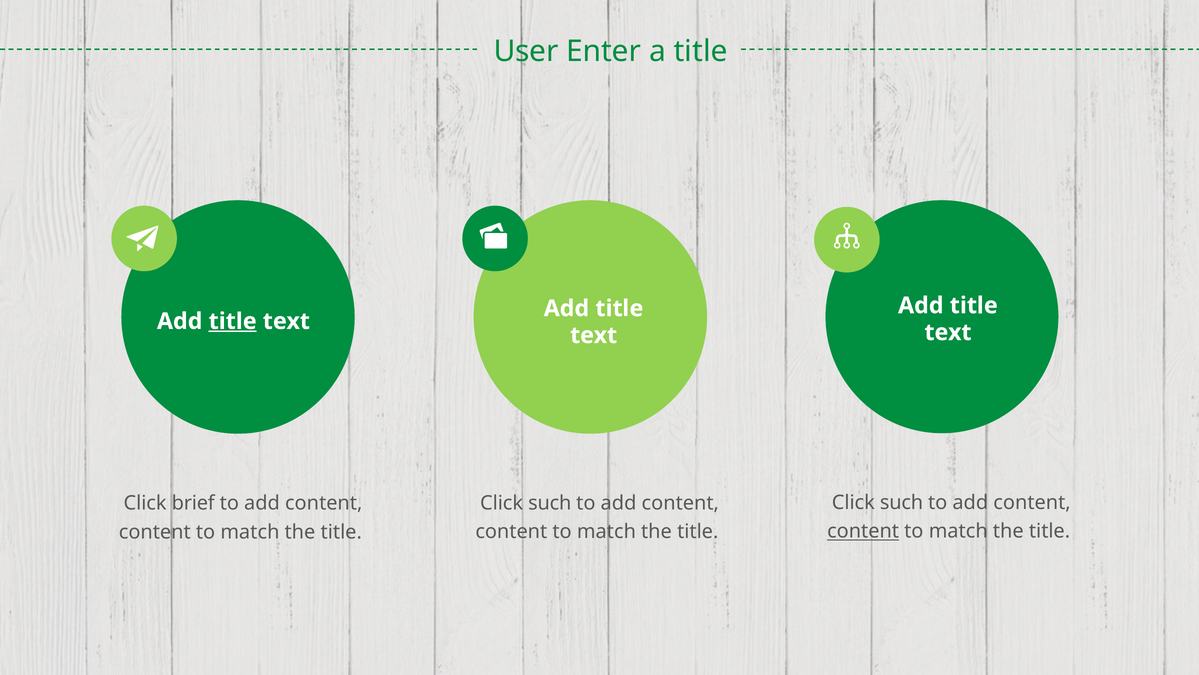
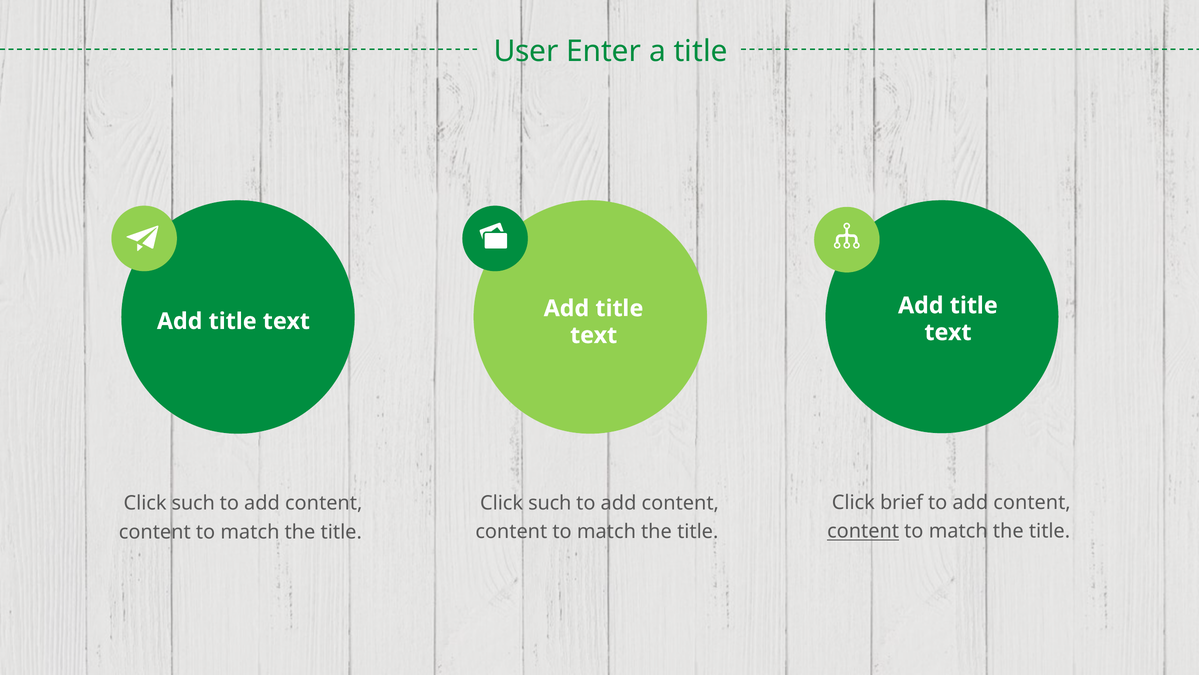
title underline: present -> none (233, 321)
such: such -> brief (902, 502)
brief: brief -> such (193, 503)
